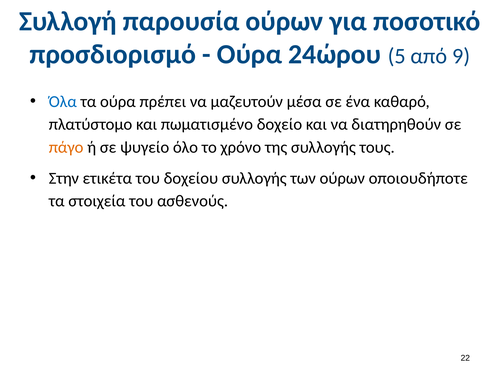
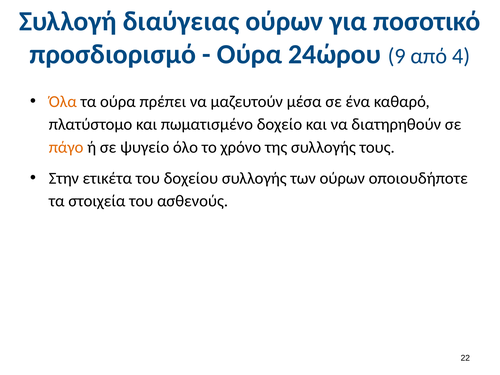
παρουσία: παρουσία -> διαύγειας (181, 21)
5: 5 -> 9 (397, 56)
9: 9 -> 4 (461, 56)
Όλα colour: blue -> orange (63, 102)
